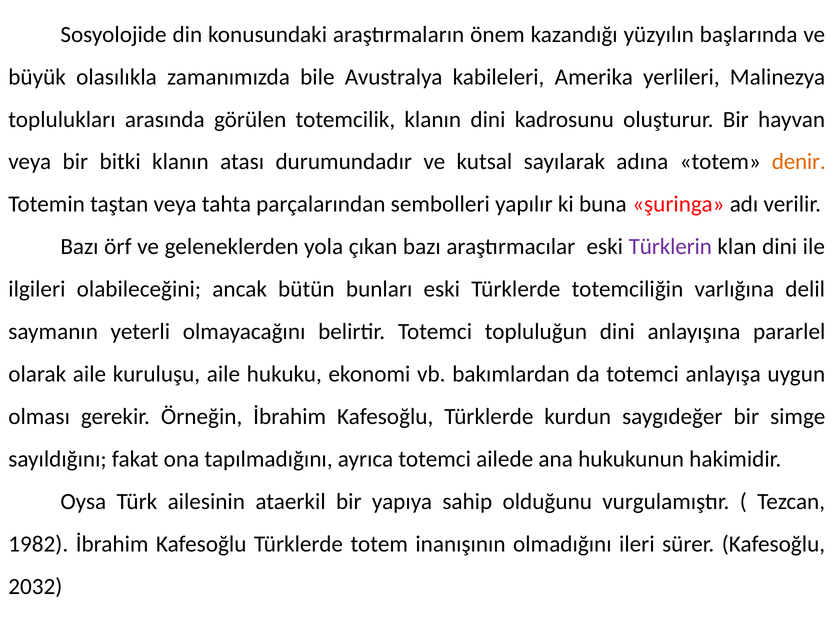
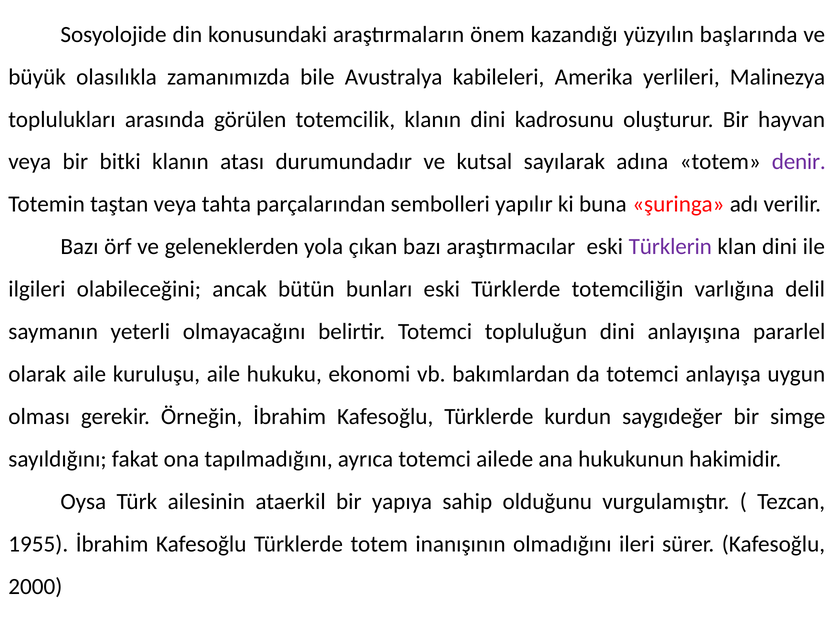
denir colour: orange -> purple (799, 162)
1982: 1982 -> 1955 (38, 545)
2032: 2032 -> 2000 (35, 587)
